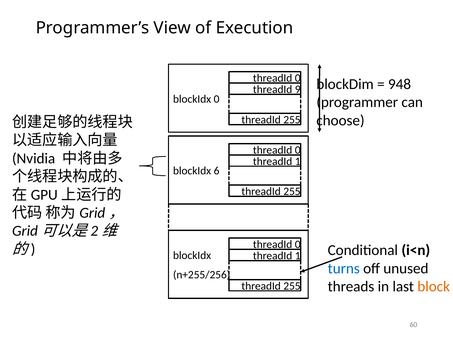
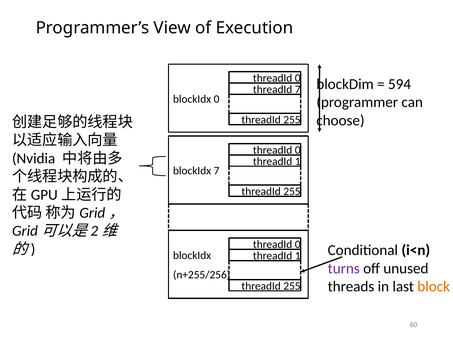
948: 948 -> 594 (400, 84)
threadId 9: 9 -> 7 (298, 90)
blockIdx 6: 6 -> 7 (217, 171)
turns colour: blue -> purple (344, 268)
